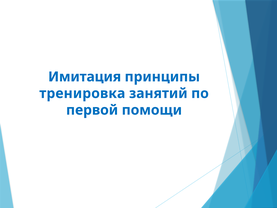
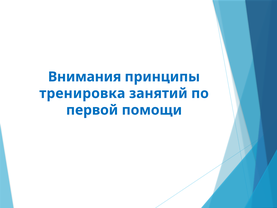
Имитация: Имитация -> Внимания (85, 77)
